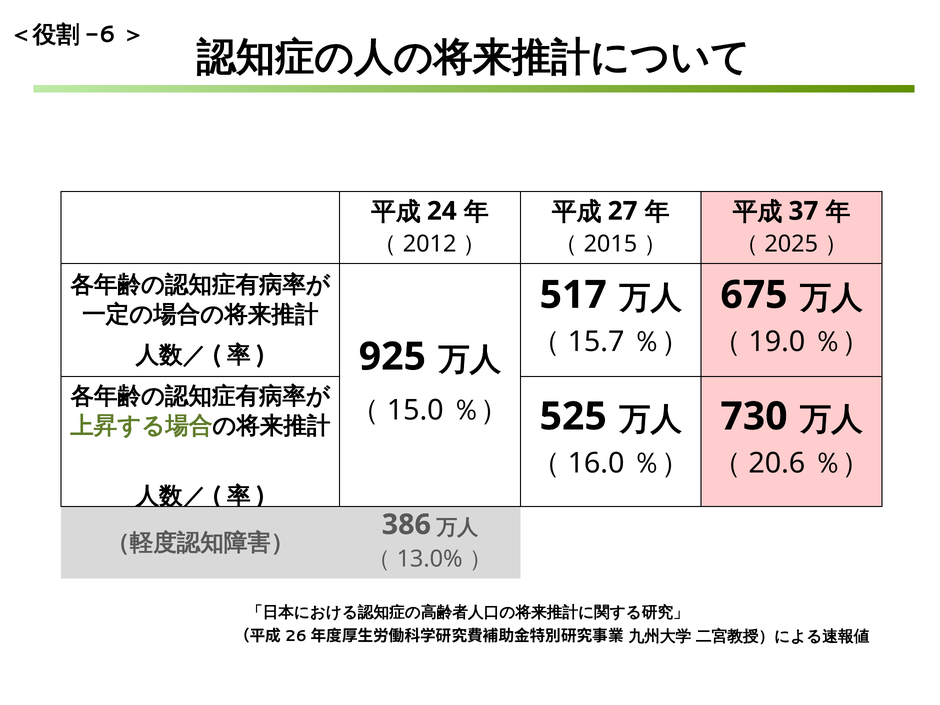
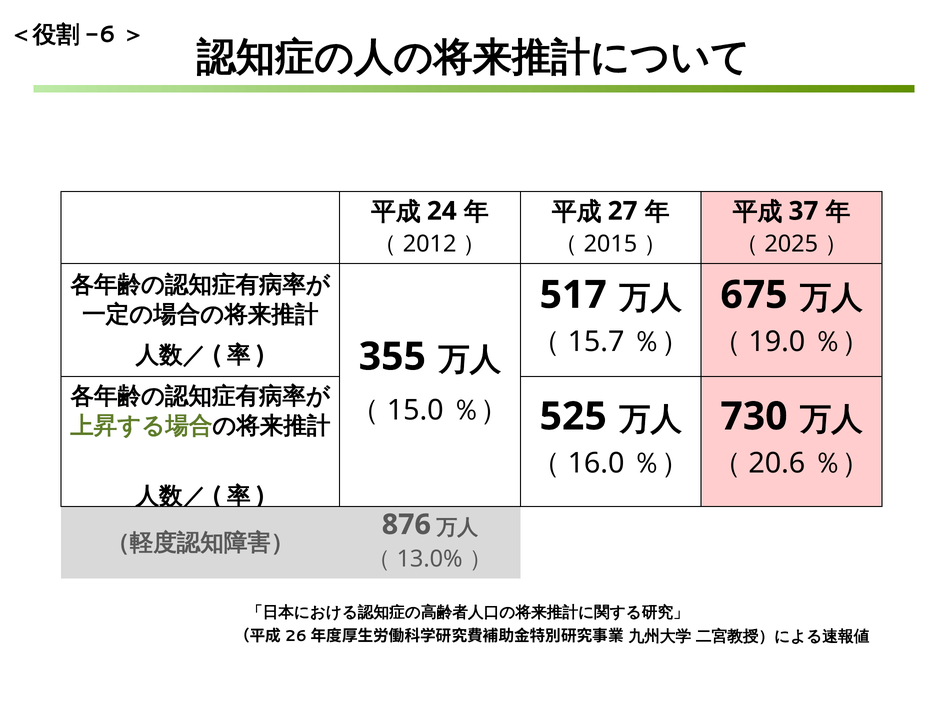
925: 925 -> 355 (392, 357)
386: 386 -> 876 (406, 525)
